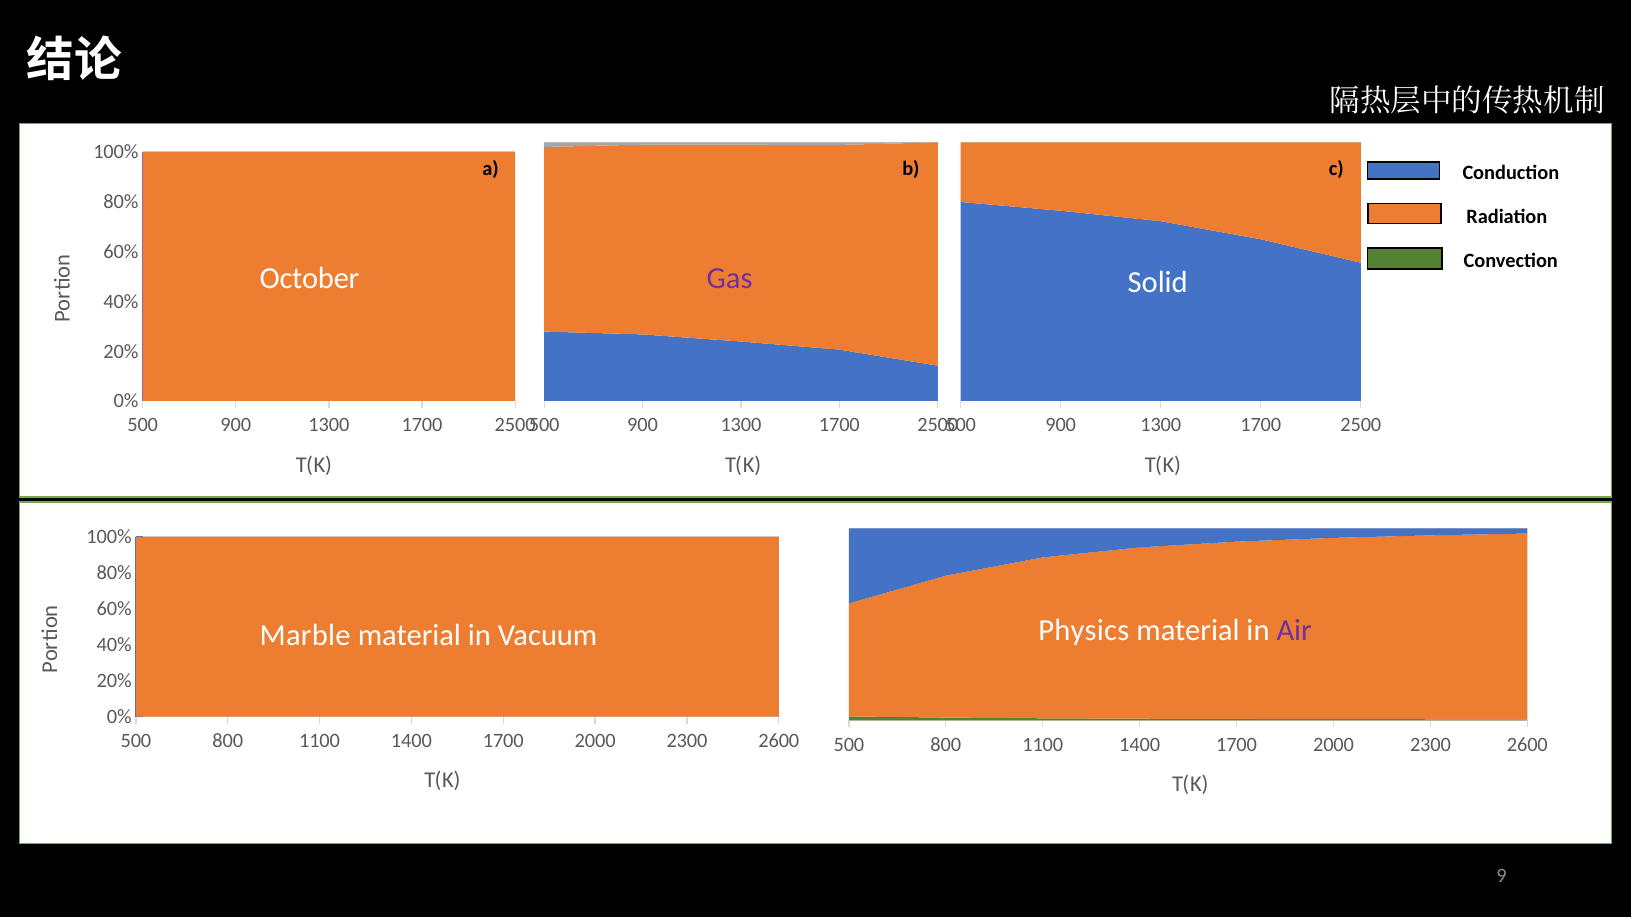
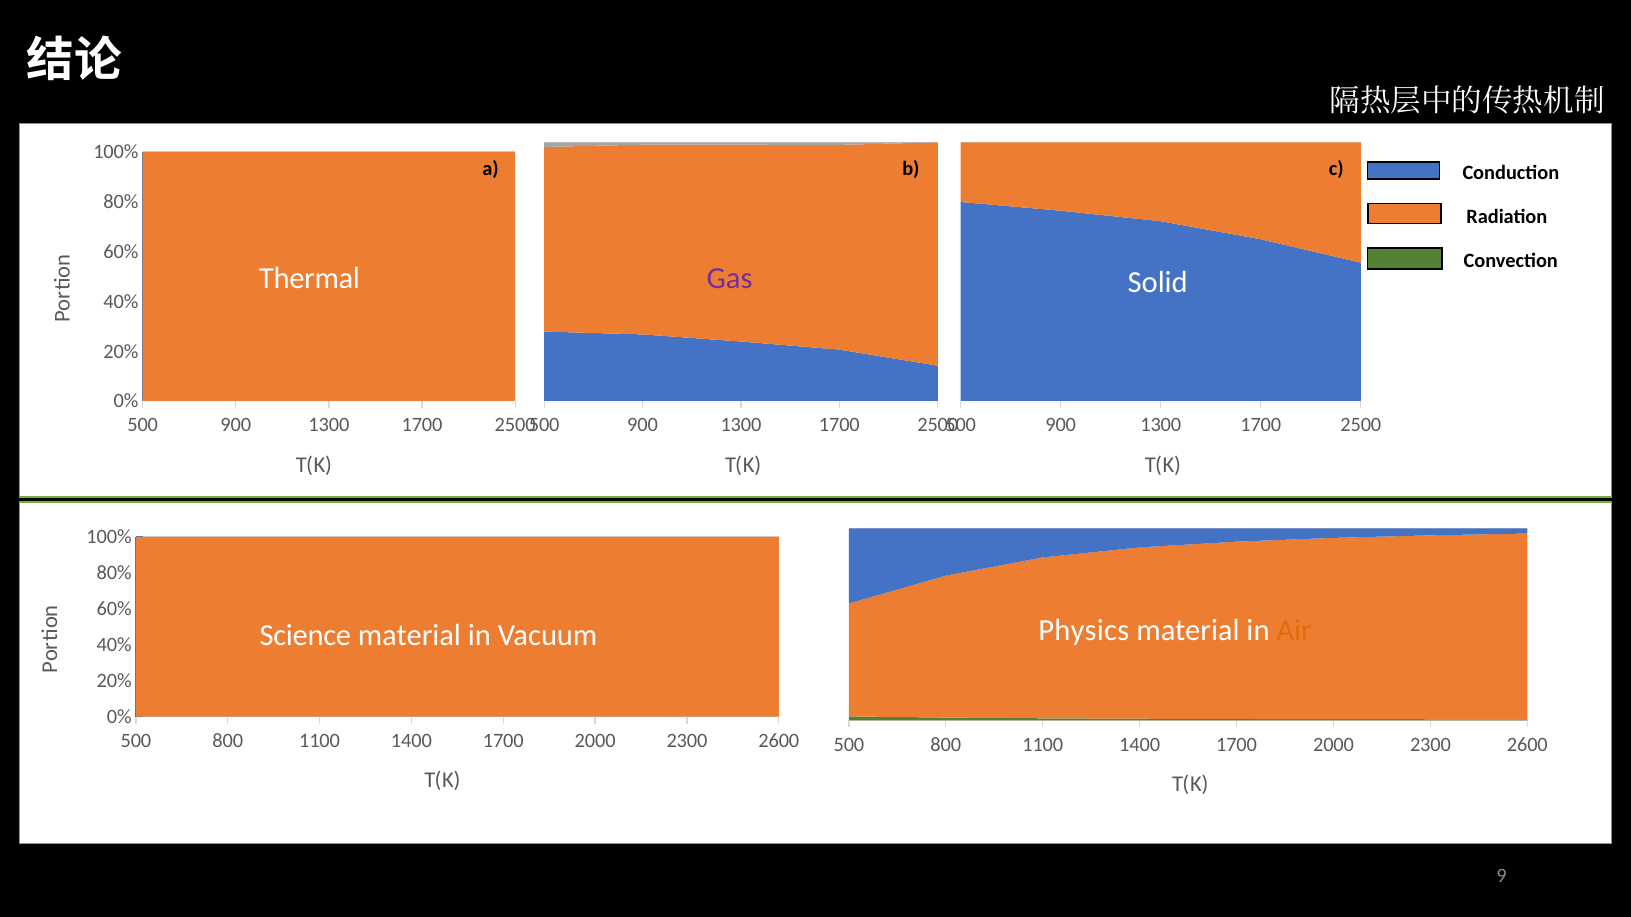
October: October -> Thermal (309, 279)
Marble: Marble -> Science (305, 635)
Air colour: purple -> orange (1294, 631)
